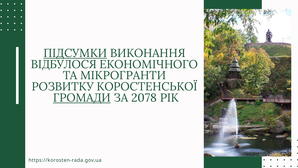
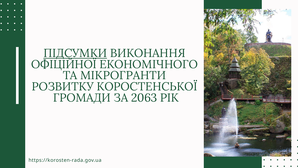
ВІДБУЛОСЯ: ВІДБУЛОСЯ -> ОФІЦІЙНОЇ (64, 64)
ГРОМАДИ underline: present -> none (82, 98)
2078: 2078 -> 2063 (144, 98)
